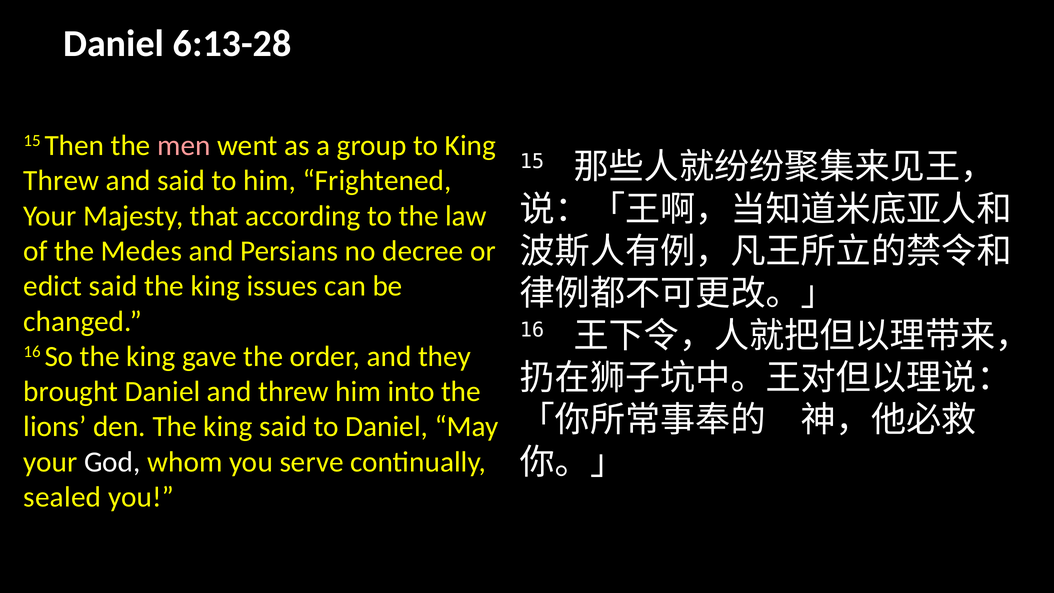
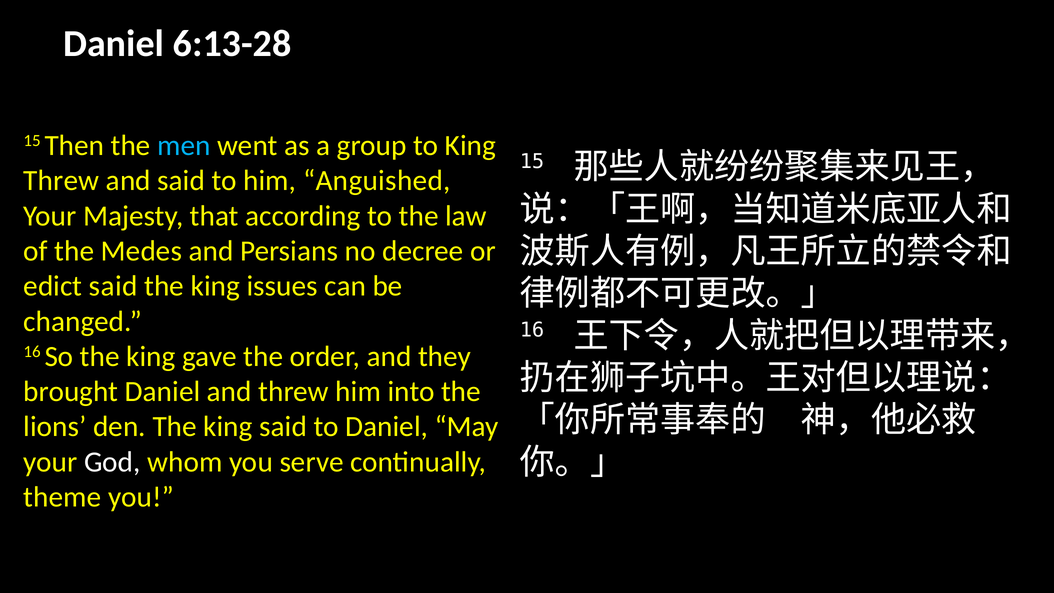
men colour: pink -> light blue (184, 146)
Frightened: Frightened -> Anguished (377, 181)
sealed: sealed -> theme (62, 497)
